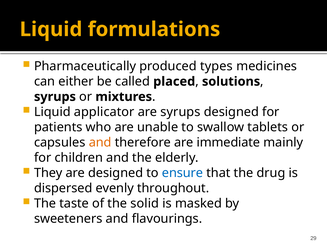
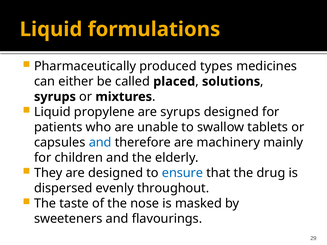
applicator: applicator -> propylene (104, 112)
and colour: orange -> blue (100, 143)
immediate: immediate -> machinery (228, 143)
solid: solid -> nose (145, 204)
